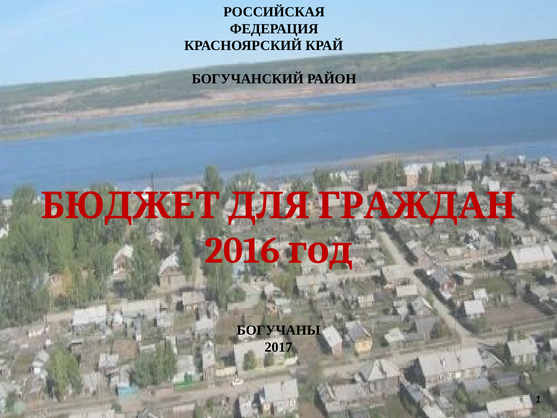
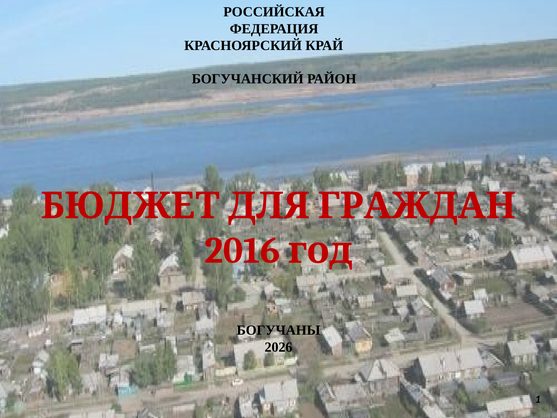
2017: 2017 -> 2026 (279, 347)
